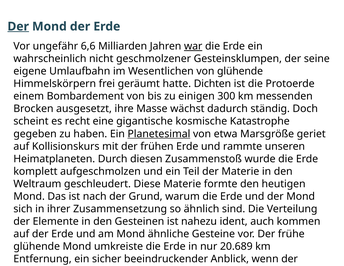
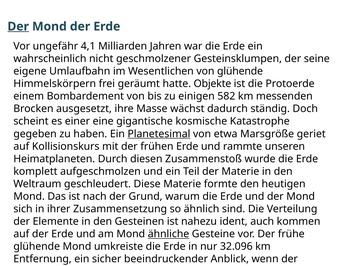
6,6: 6,6 -> 4,1 (88, 46)
war underline: present -> none (193, 46)
Dichten: Dichten -> Objekte (212, 84)
300: 300 -> 582 (226, 96)
recht: recht -> einer (77, 121)
ähnliche underline: none -> present (169, 234)
20.689: 20.689 -> 32.096 (236, 246)
